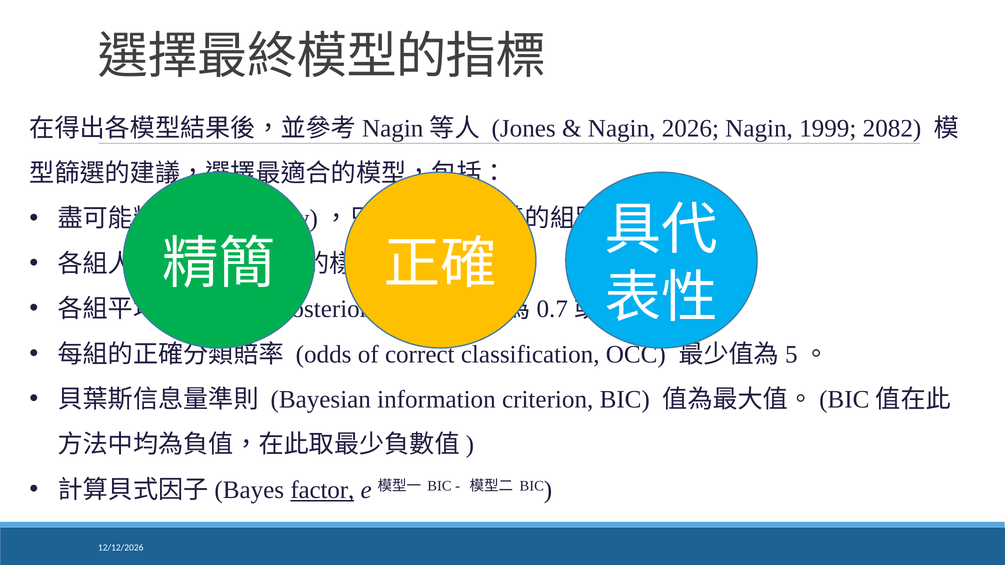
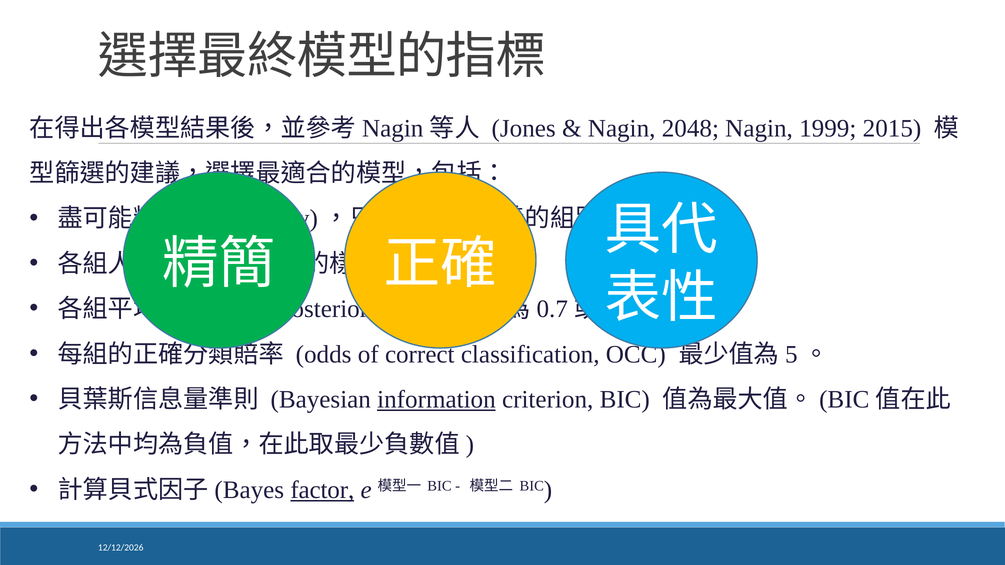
2026: 2026 -> 2048 (690, 128)
2082: 2082 -> 2015 (892, 128)
information underline: none -> present (436, 400)
